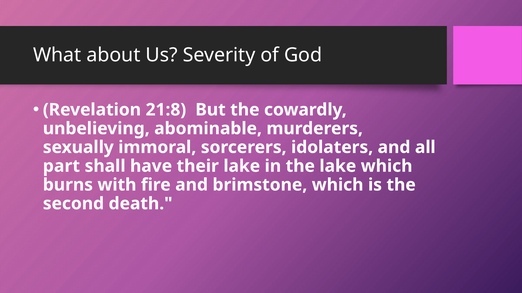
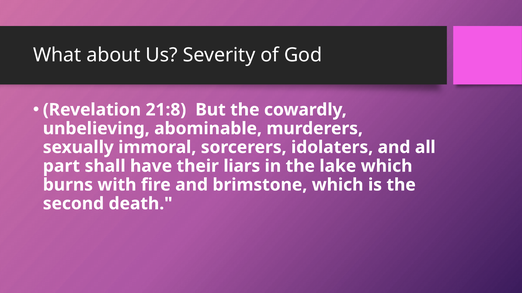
their lake: lake -> liars (242, 166)
